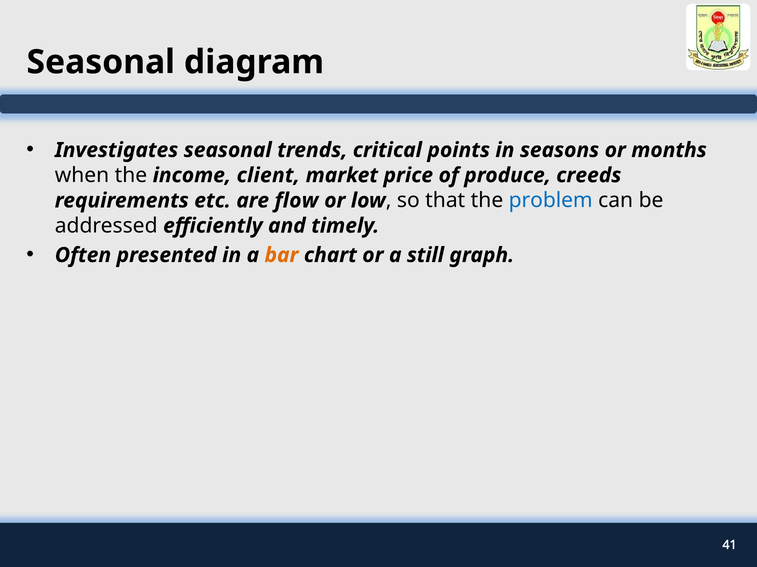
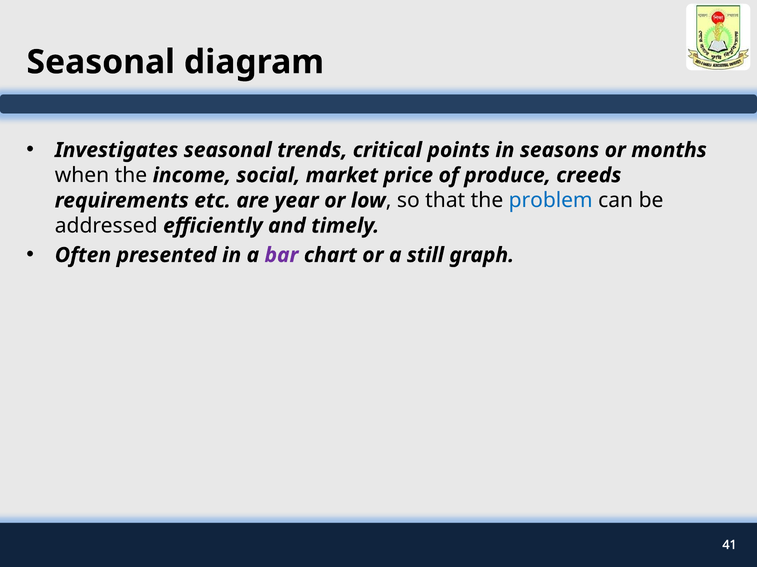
client: client -> social (268, 176)
flow: flow -> year (297, 201)
bar colour: orange -> purple (281, 255)
